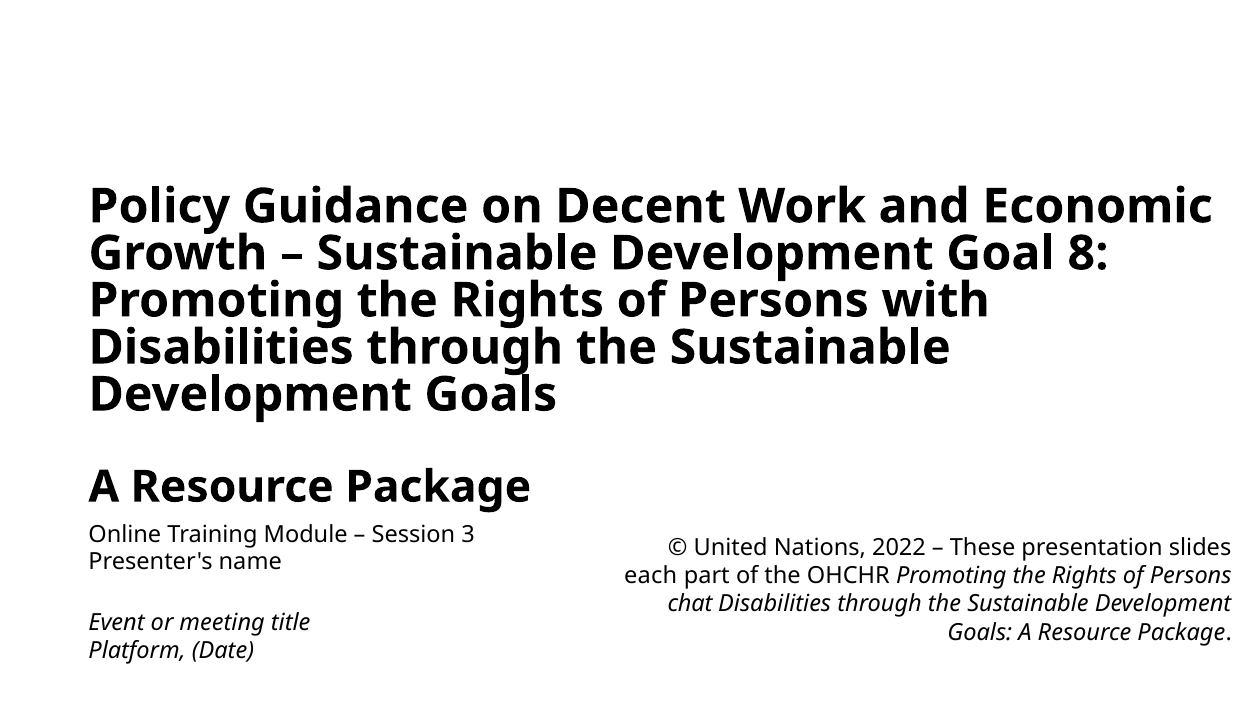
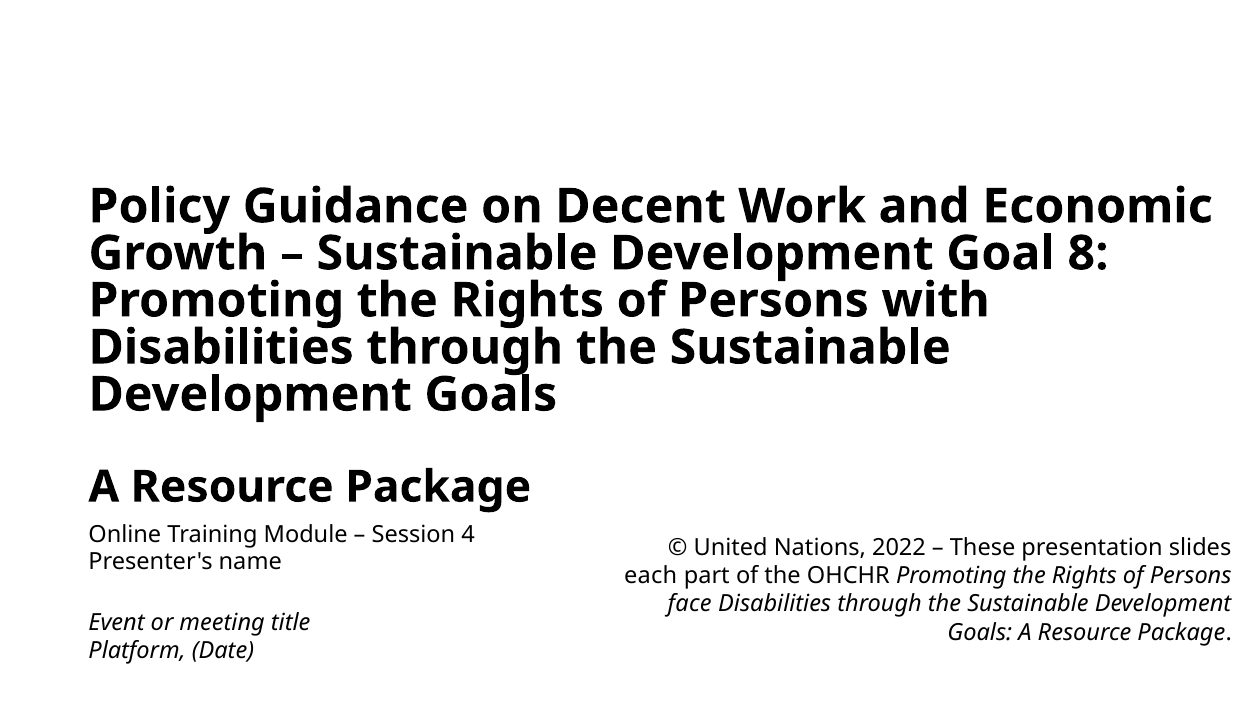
3: 3 -> 4 (468, 535)
chat: chat -> face (690, 604)
